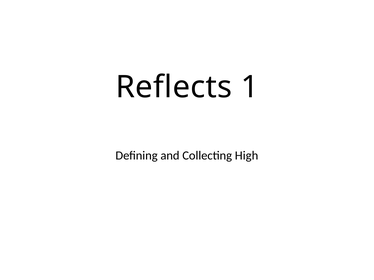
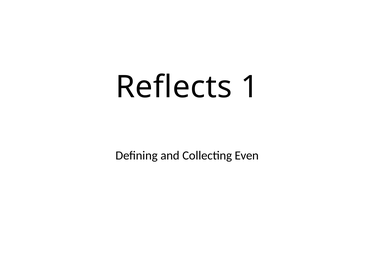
High: High -> Even (247, 156)
